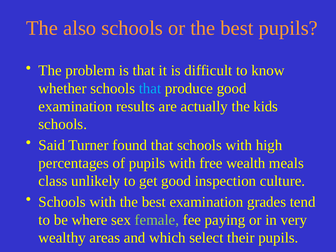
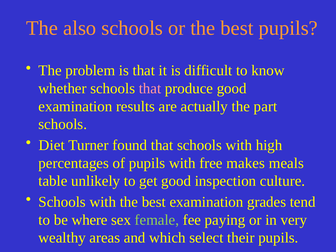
that colour: light blue -> pink (150, 88)
kids: kids -> part (266, 106)
Said: Said -> Diet (52, 145)
wealth: wealth -> makes (246, 163)
class: class -> table (53, 181)
